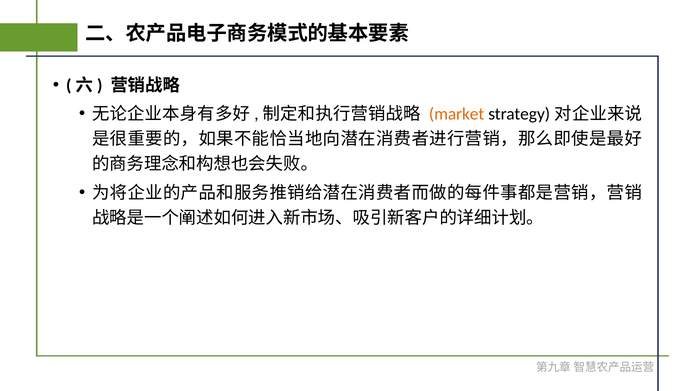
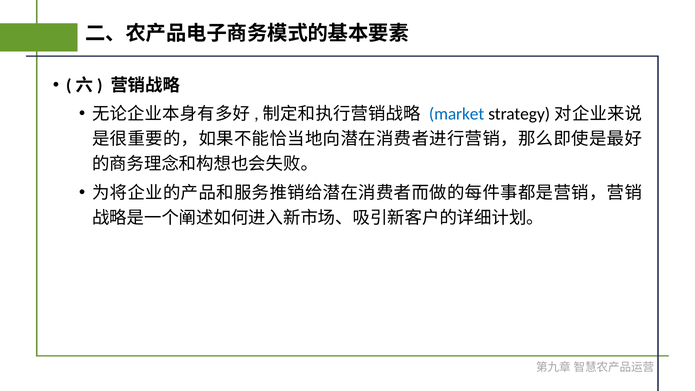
market colour: orange -> blue (457, 114)
